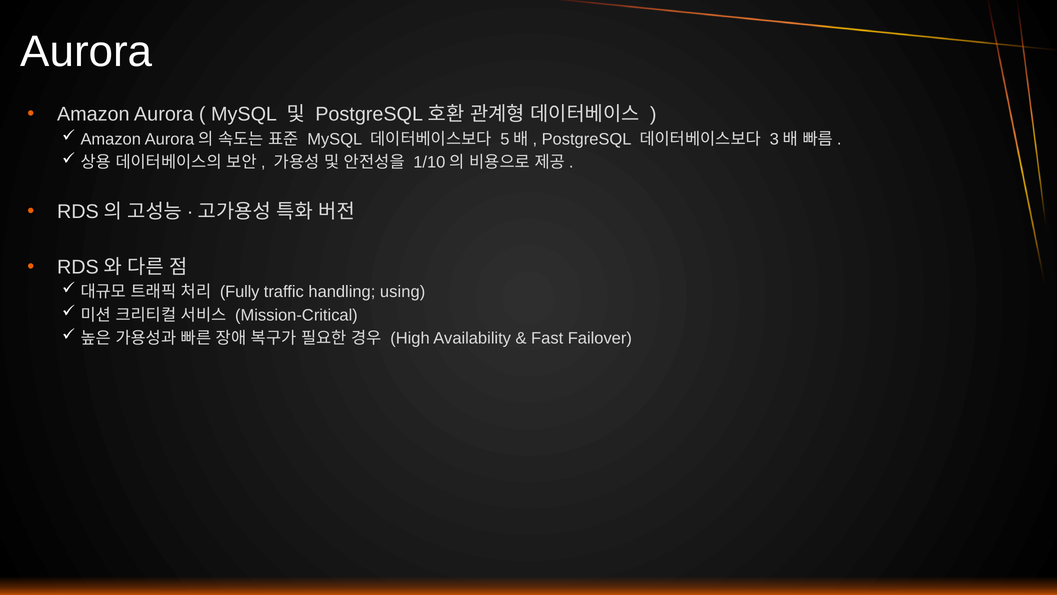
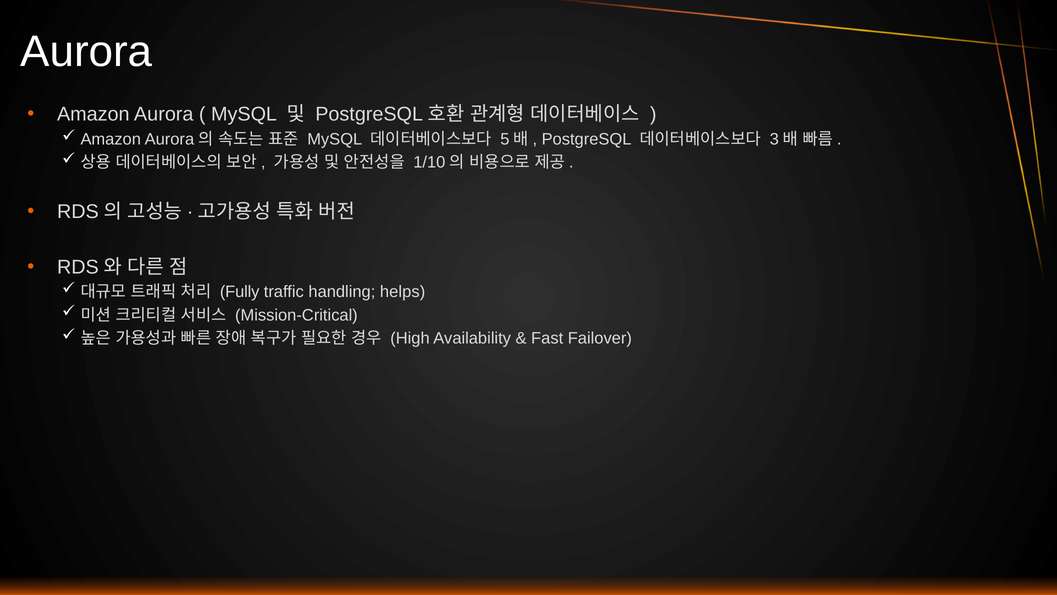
using: using -> helps (403, 292)
